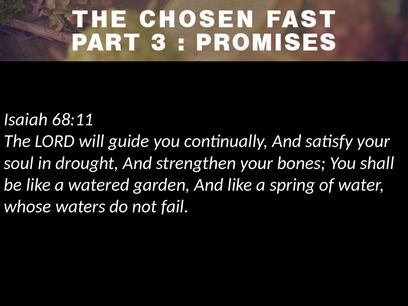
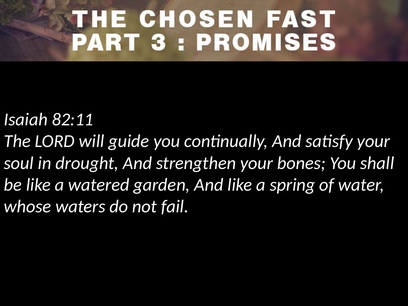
68:11: 68:11 -> 82:11 (73, 120)
